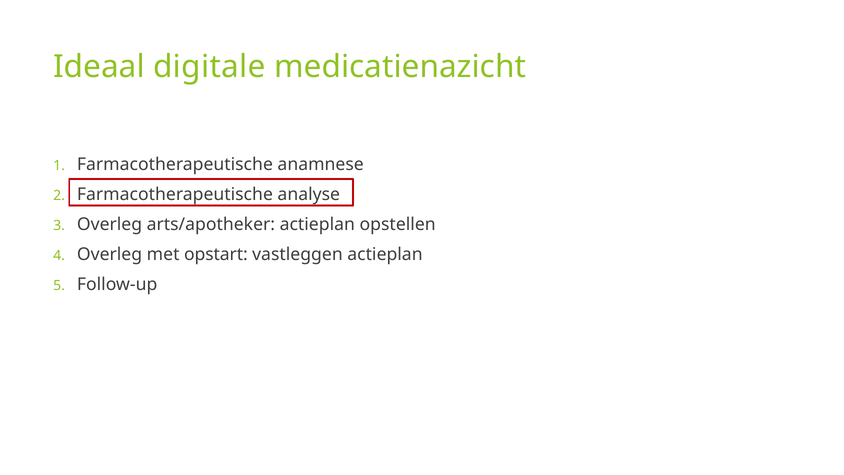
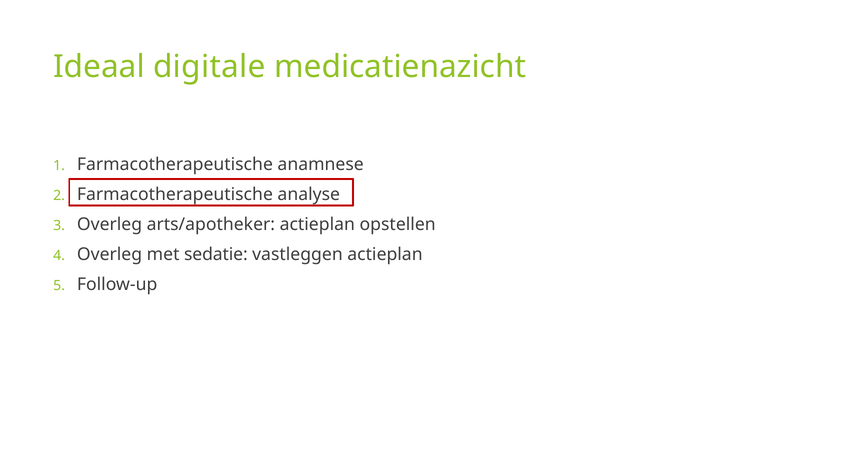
opstart: opstart -> sedatie (216, 254)
